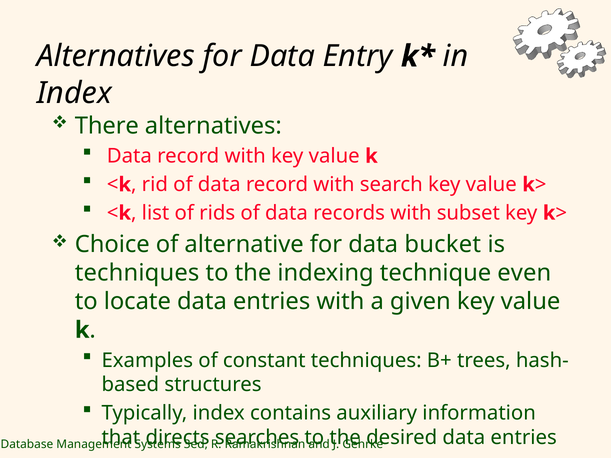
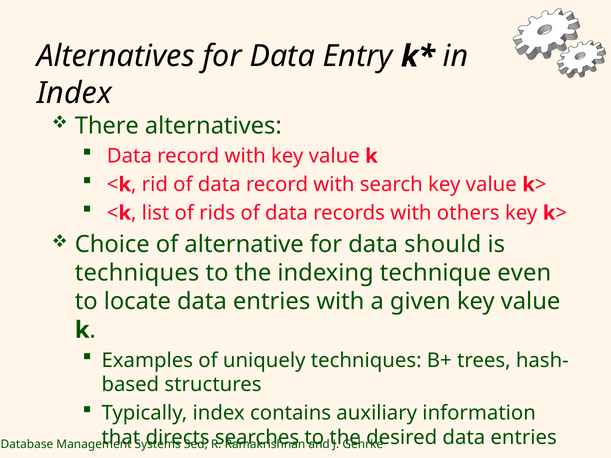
subset: subset -> others (468, 213)
bucket: bucket -> should (443, 245)
constant: constant -> uniquely (264, 361)
